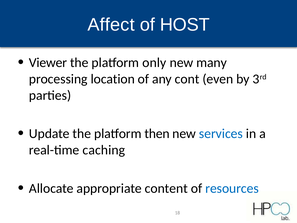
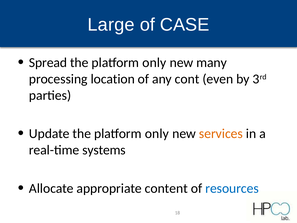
Affect: Affect -> Large (111, 25)
HOST: HOST -> CASE (185, 25)
Viewer: Viewer -> Spread (48, 63)
Update the platform then: then -> only (157, 134)
services colour: blue -> orange (221, 134)
caching: caching -> systems (104, 150)
